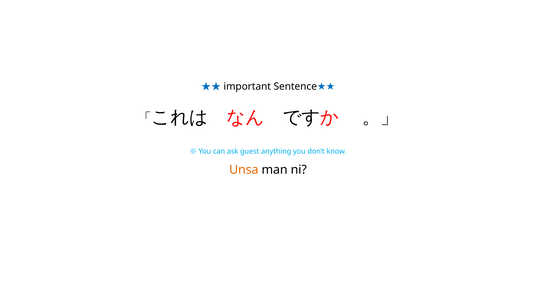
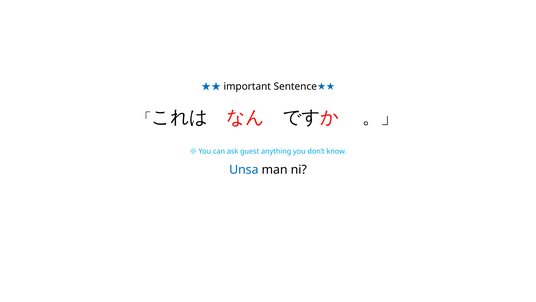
Unsa colour: orange -> blue (244, 170)
